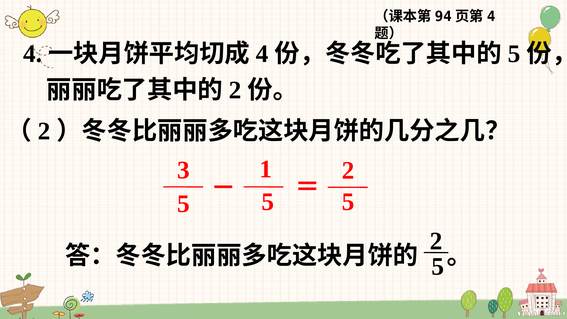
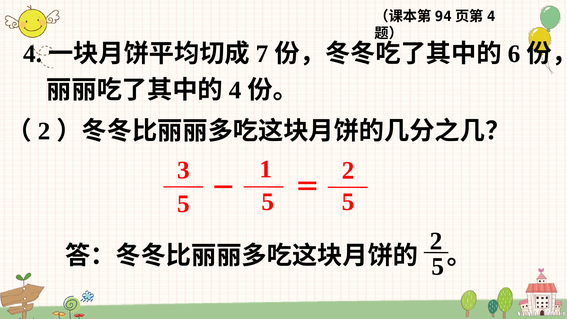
4: 4 -> 7 (262, 54)
5: 5 -> 6 (514, 54)
2: 2 -> 4 (235, 90)
